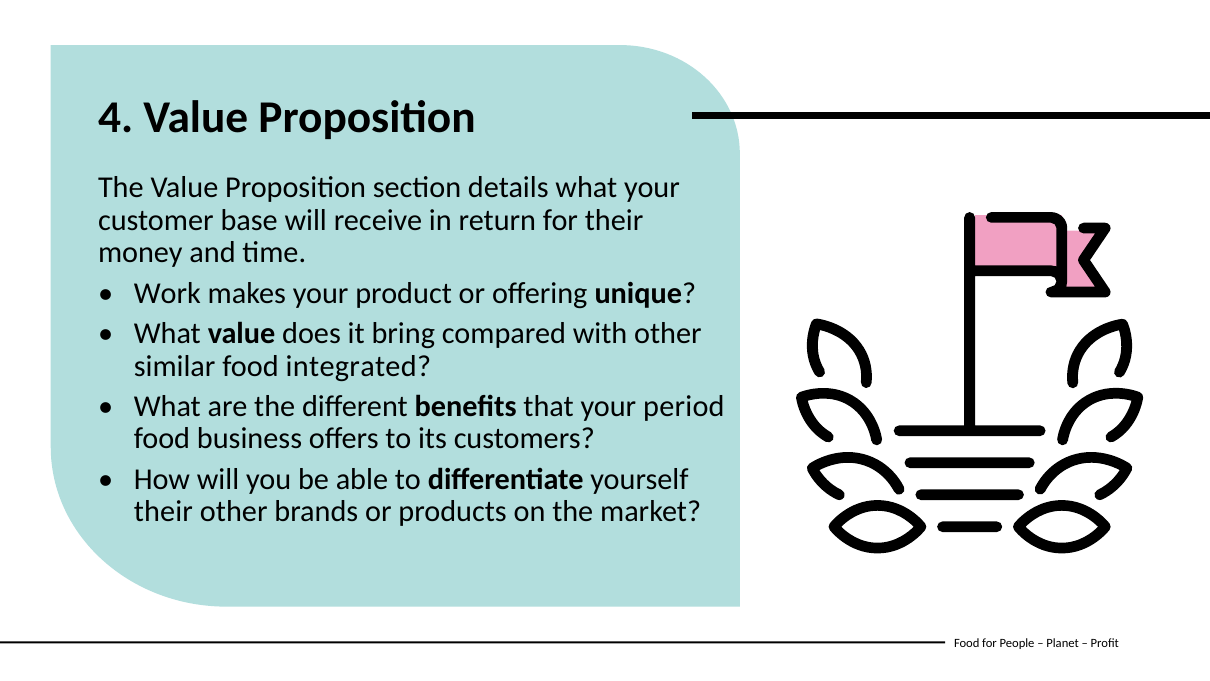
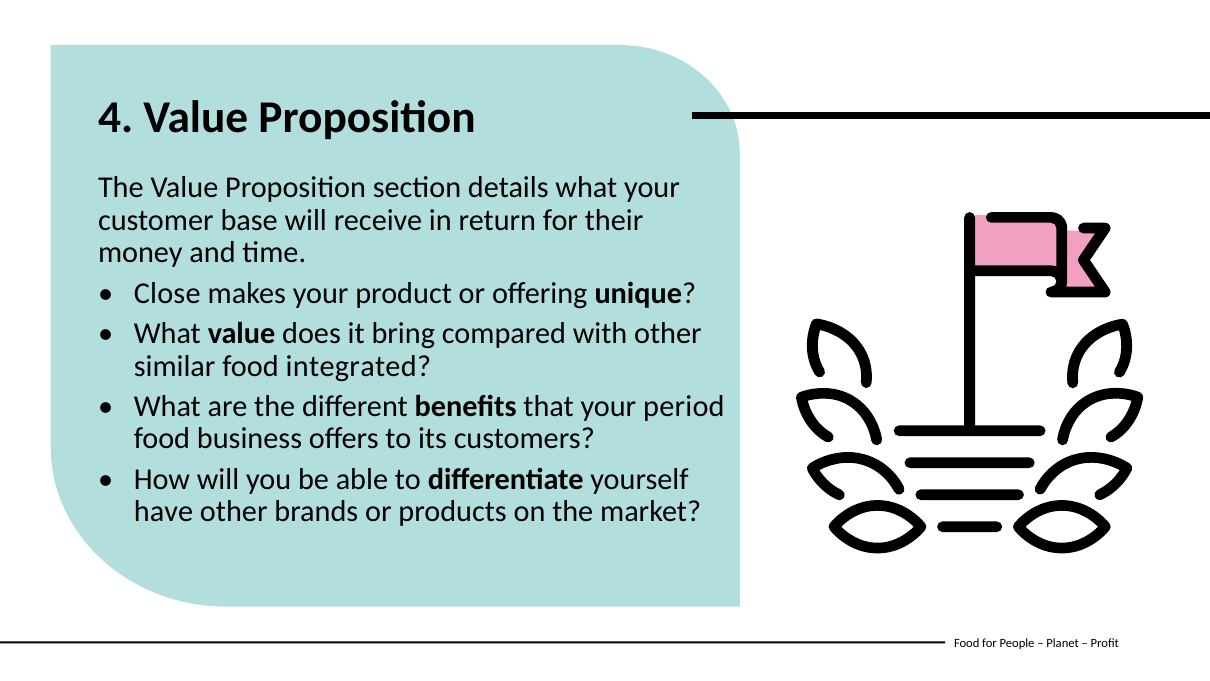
Work: Work -> Close (167, 293)
their: their -> have (163, 512)
